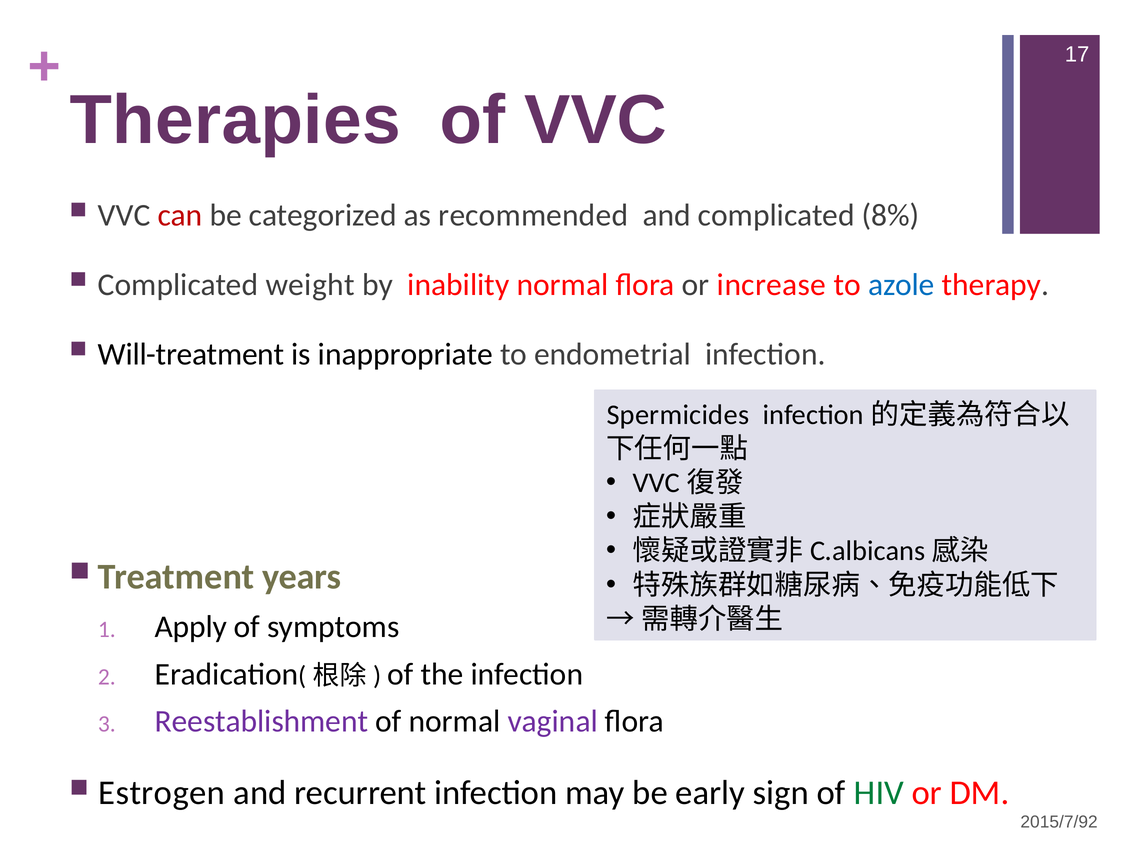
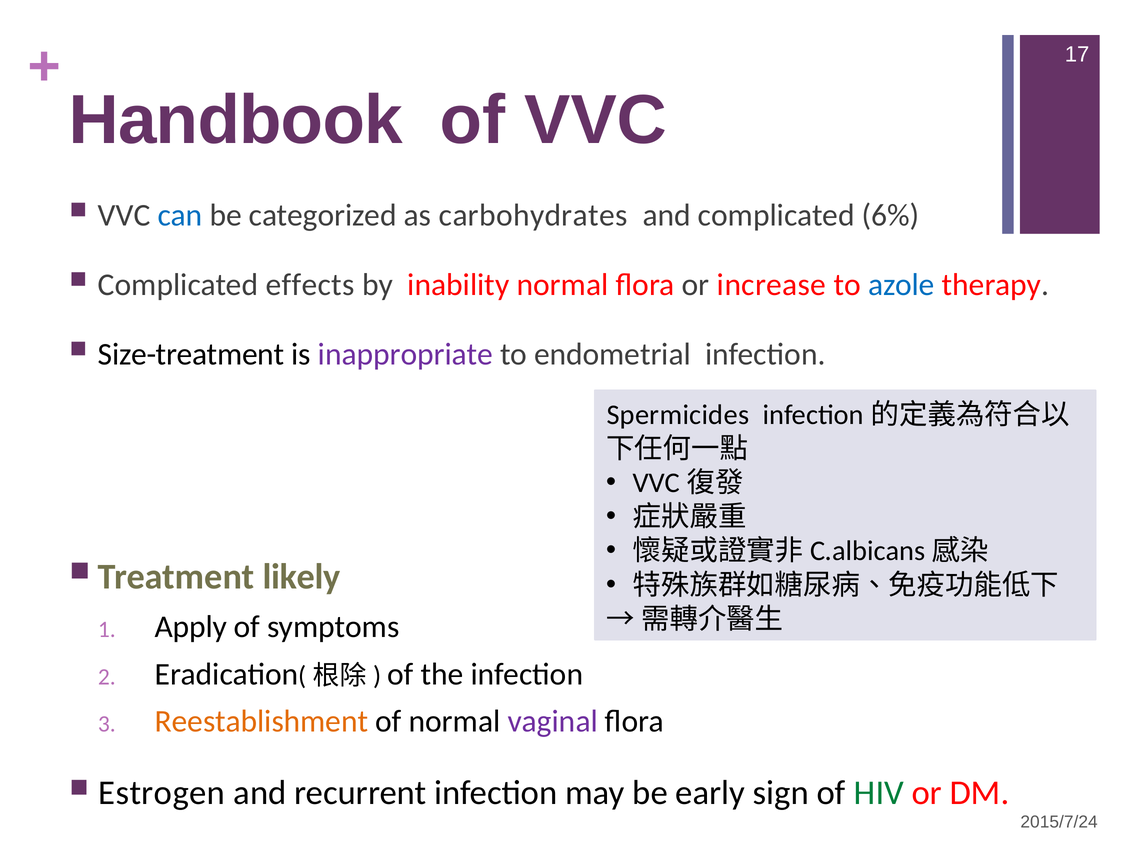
Therapies: Therapies -> Handbook (236, 120)
can colour: red -> blue (180, 215)
recommended: recommended -> carbohydrates (533, 215)
8%: 8% -> 6% (891, 215)
weight: weight -> effects (310, 285)
Will-treatment: Will-treatment -> Size-treatment (191, 354)
inappropriate colour: black -> purple (406, 354)
years: years -> likely (302, 577)
Reestablishment colour: purple -> orange (261, 721)
2015/7/92: 2015/7/92 -> 2015/7/24 (1059, 822)
